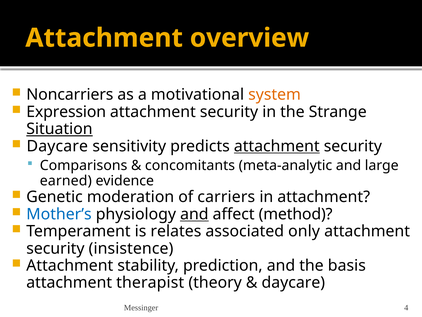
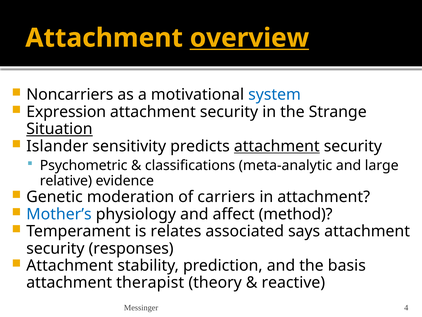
overview underline: none -> present (249, 38)
system colour: orange -> blue (275, 95)
Daycare: Daycare -> Islander (57, 146)
Comparisons: Comparisons -> Psychometric (84, 165)
concomitants: concomitants -> classifications (190, 165)
earned: earned -> relative (66, 181)
and underline: present -> none (194, 214)
only: only -> says (304, 231)
insistence: insistence -> responses (131, 248)
daycare: daycare -> reactive (293, 282)
